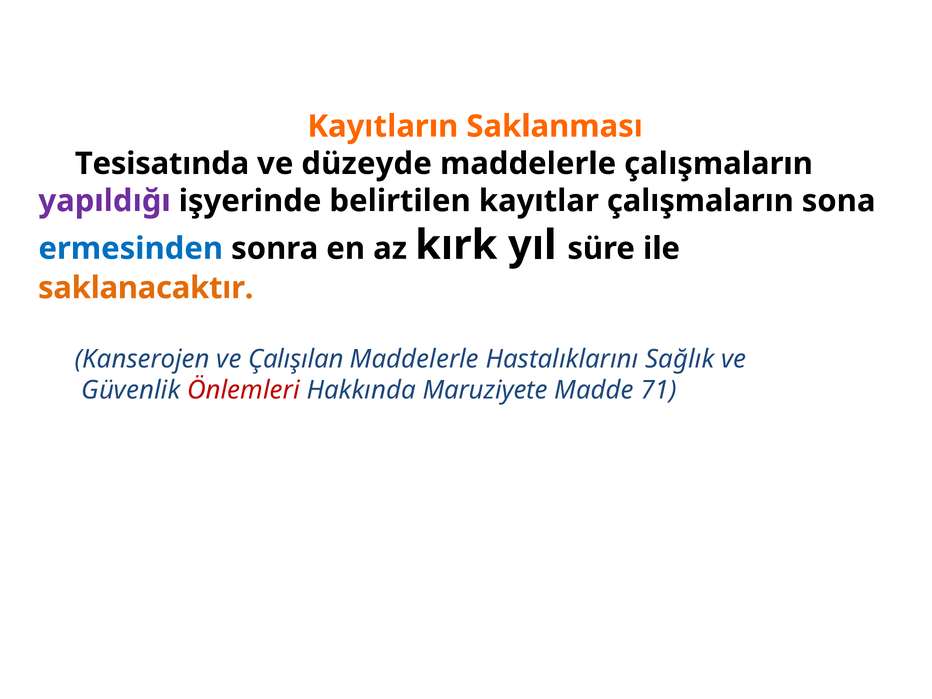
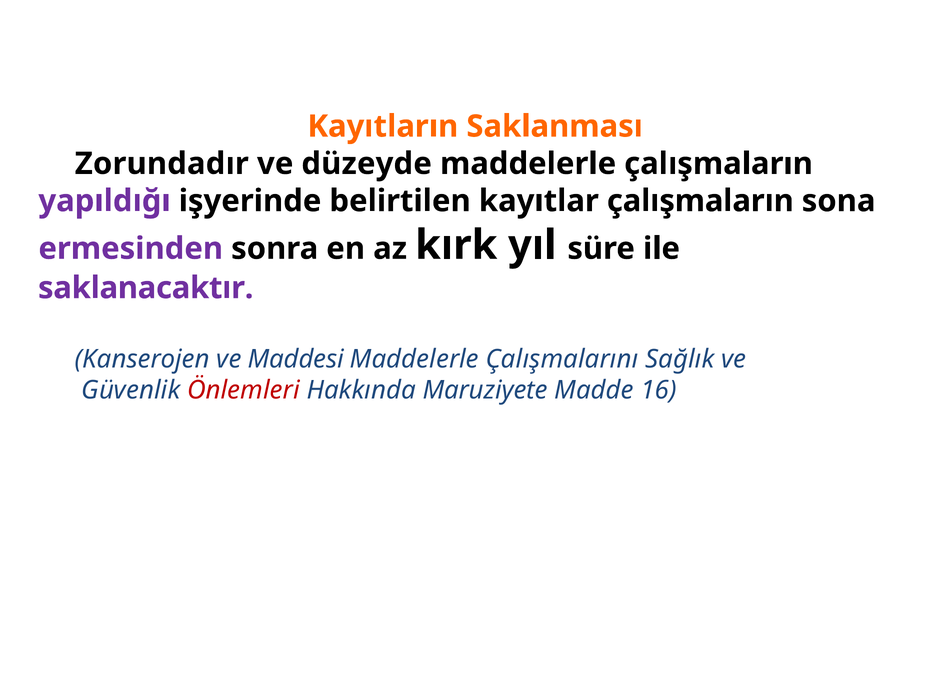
Tesisatında: Tesisatında -> Zorundadır (162, 164)
ermesinden colour: blue -> purple (131, 249)
saklanacaktır colour: orange -> purple (146, 288)
Çalışılan: Çalışılan -> Maddesi (296, 359)
Hastalıklarını: Hastalıklarını -> Çalışmalarını (562, 359)
71: 71 -> 16 (659, 390)
